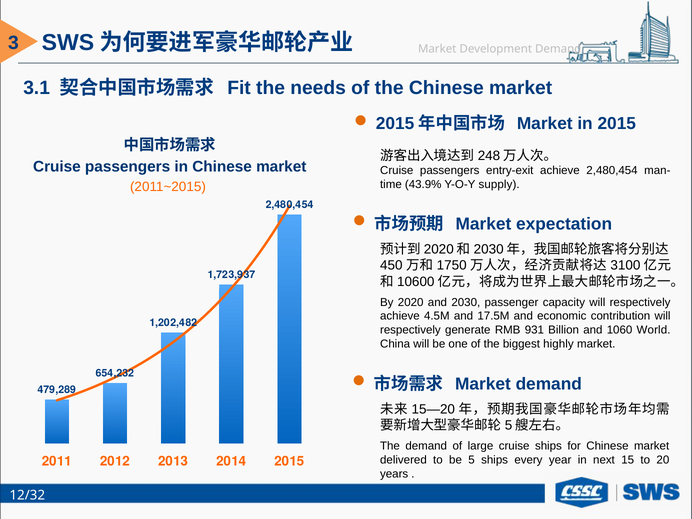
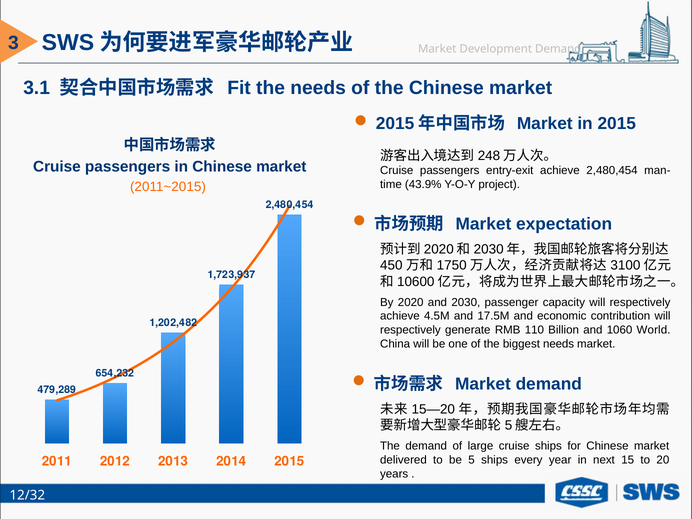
supply: supply -> project (499, 184)
931: 931 -> 110 (534, 330)
biggest highly: highly -> needs (559, 344)
